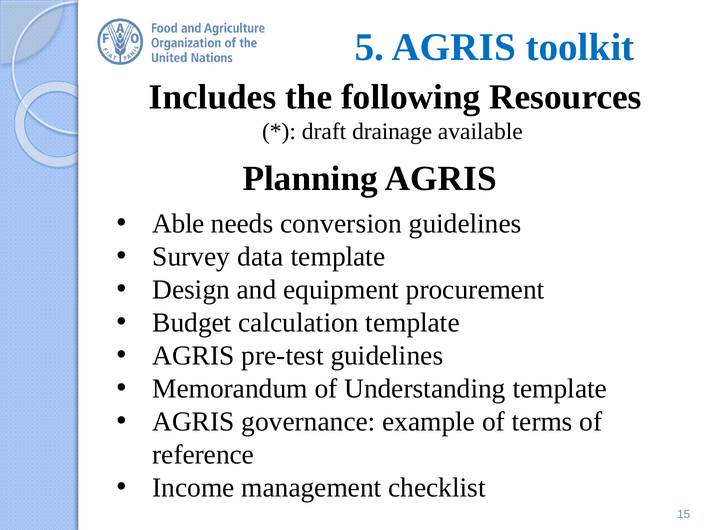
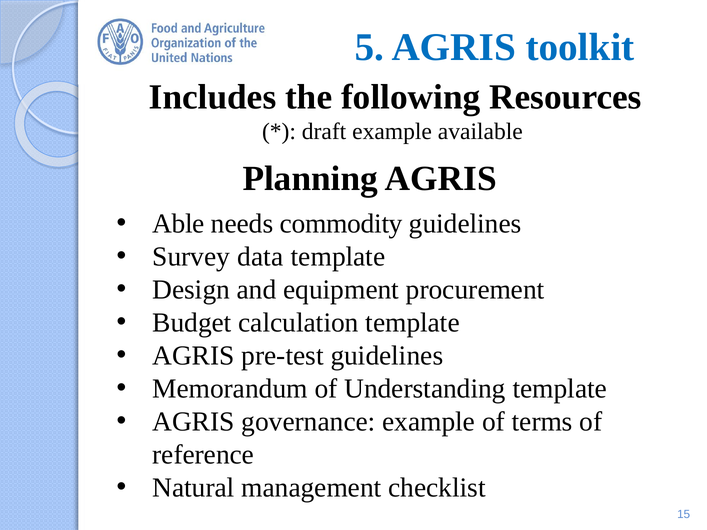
draft drainage: drainage -> example (392, 132)
conversion: conversion -> commodity (341, 224)
Income: Income -> Natural (193, 488)
